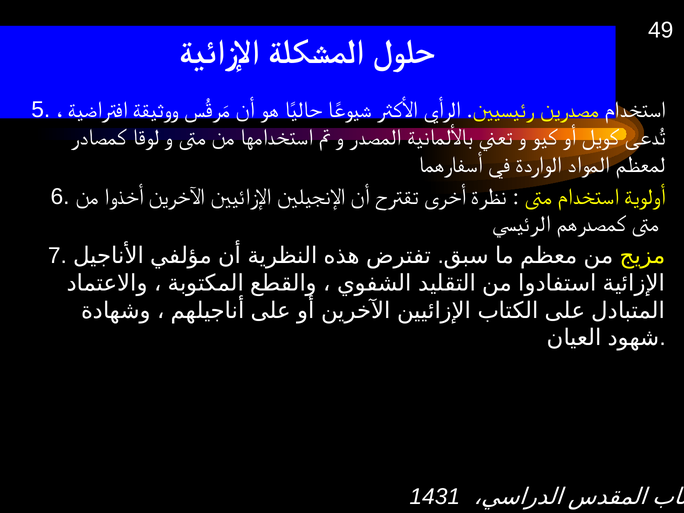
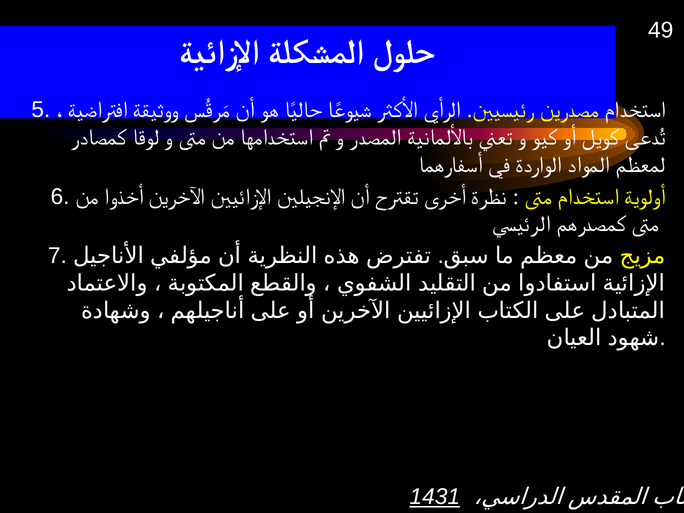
1431 underline: none -> present (435, 497)
